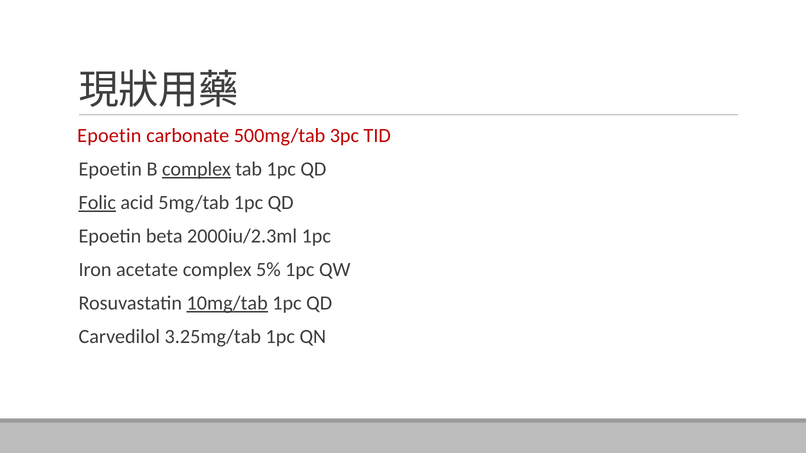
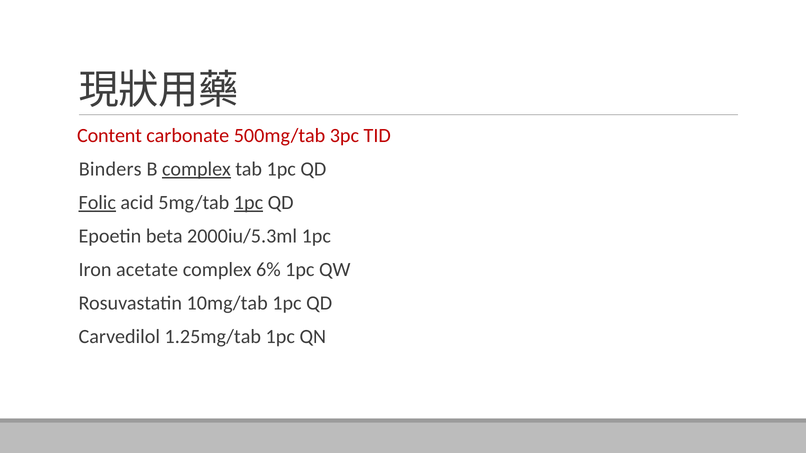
Epoetin: Epoetin -> Content (110, 136)
Epoetin: Epoetin -> Binders (110, 169)
1pc underline: none -> present (248, 203)
2000iu/2.3ml: 2000iu/2.3ml -> 2000iu/5.3ml (242, 236)
5%: 5% -> 6% (268, 270)
10mg/tab underline: present -> none (227, 303)
3.25mg/tab: 3.25mg/tab -> 1.25mg/tab (213, 337)
